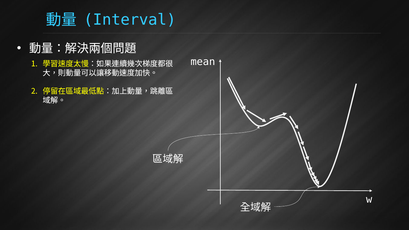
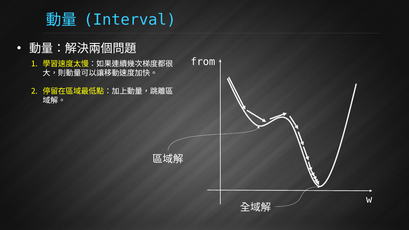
mean: mean -> from (203, 62)
